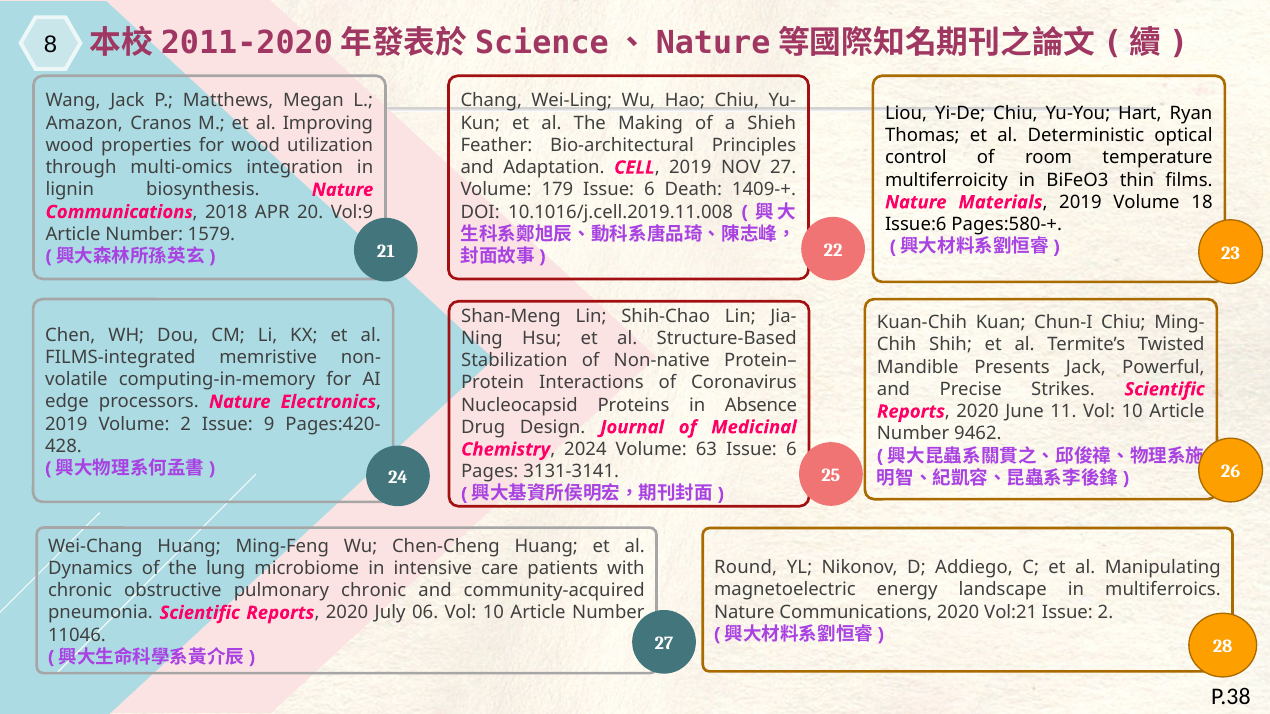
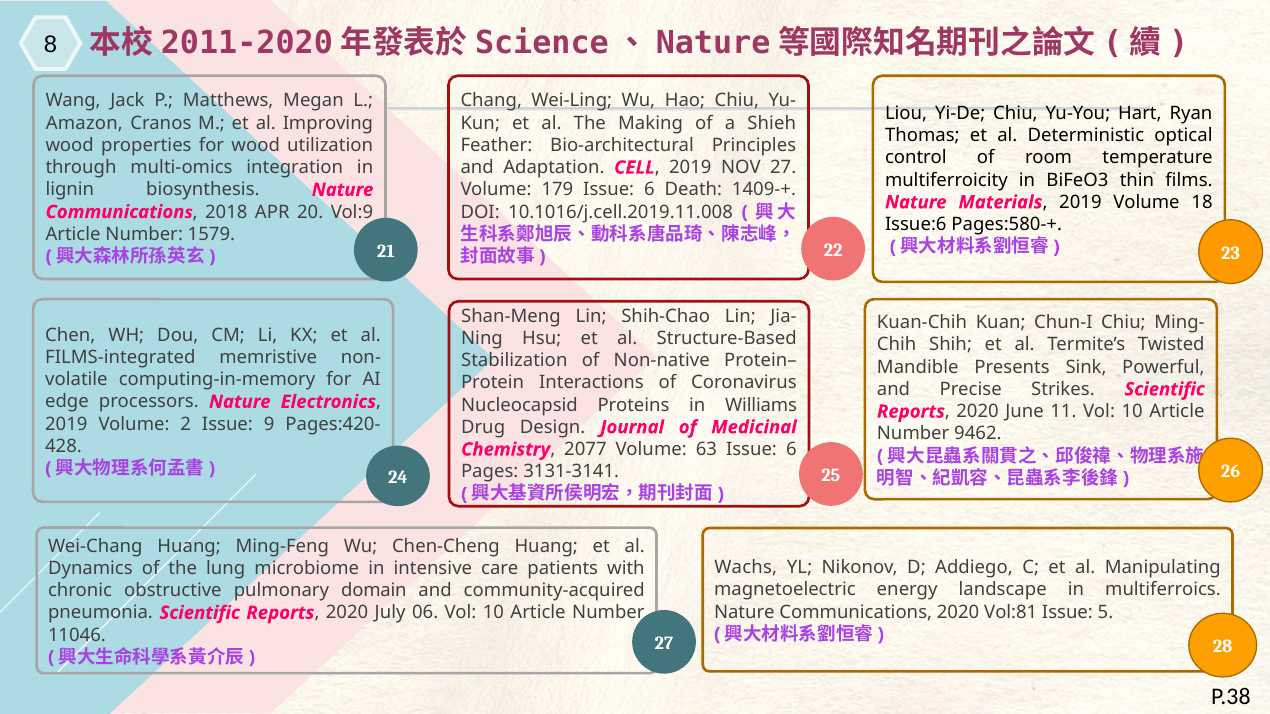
Presents Jack: Jack -> Sink (1086, 367)
Absence: Absence -> Williams (761, 405)
2024: 2024 -> 2077 (585, 450)
Round: Round -> Wachs (746, 568)
pulmonary chronic: chronic -> domain (374, 591)
Vol:21: Vol:21 -> Vol:81 (1011, 613)
Issue 2: 2 -> 5 (1105, 613)
